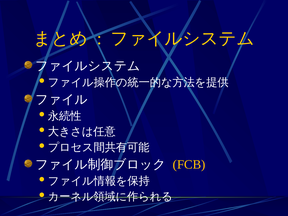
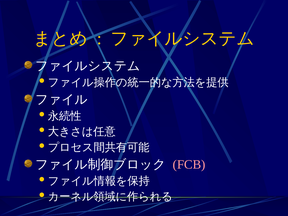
FCB colour: yellow -> pink (189, 164)
